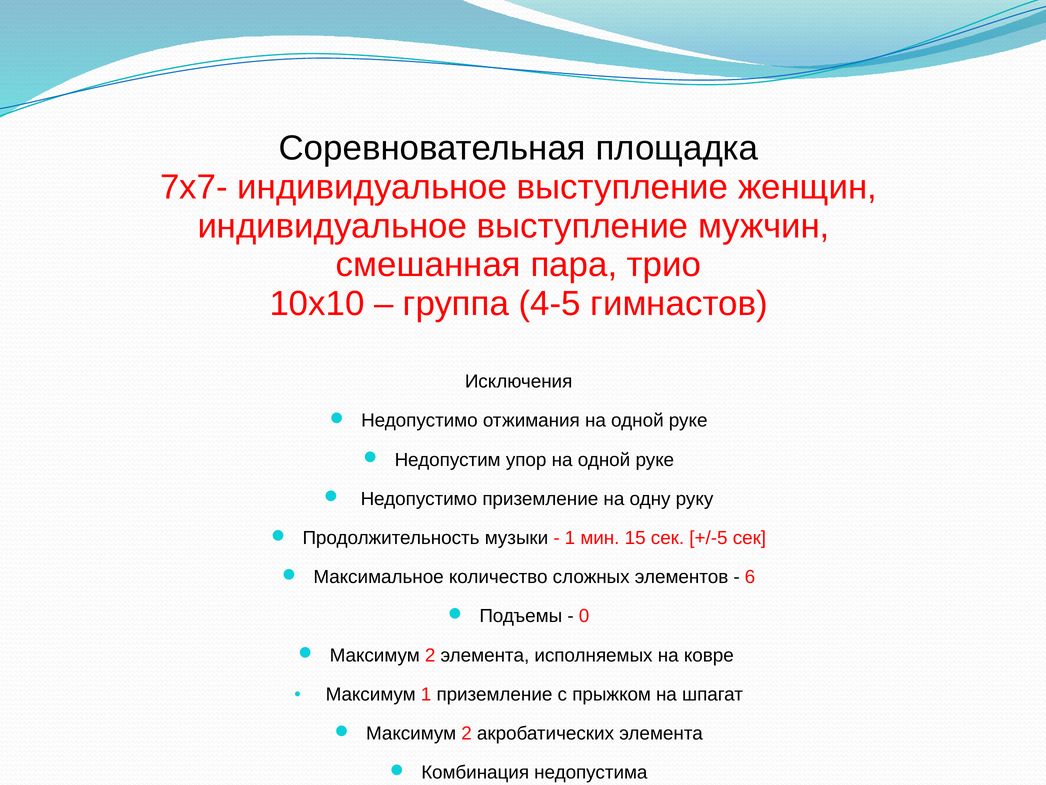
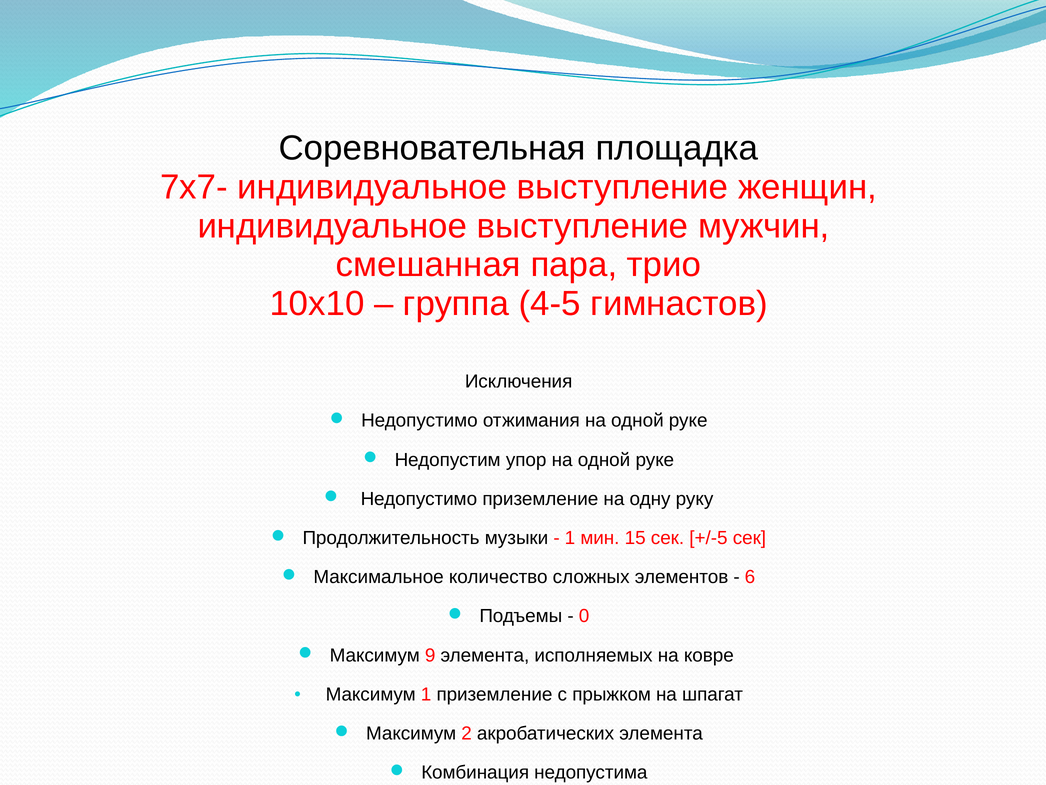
2: 2 -> 9 (430, 655)
